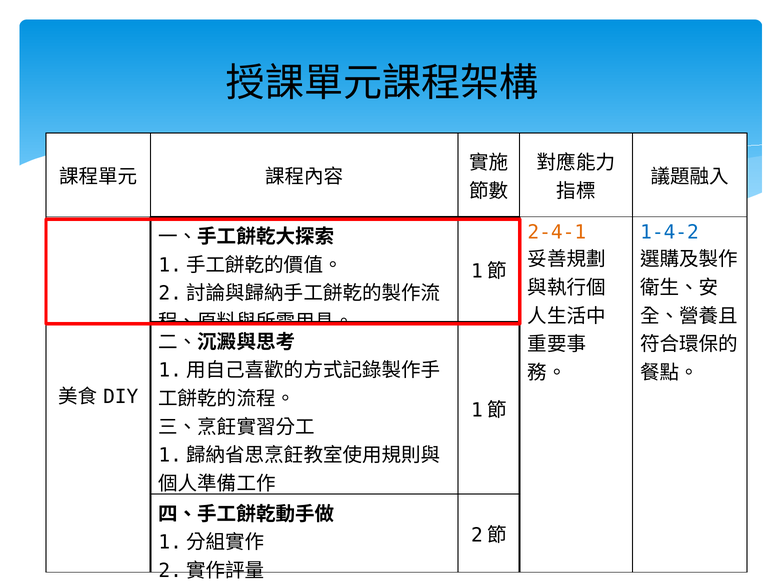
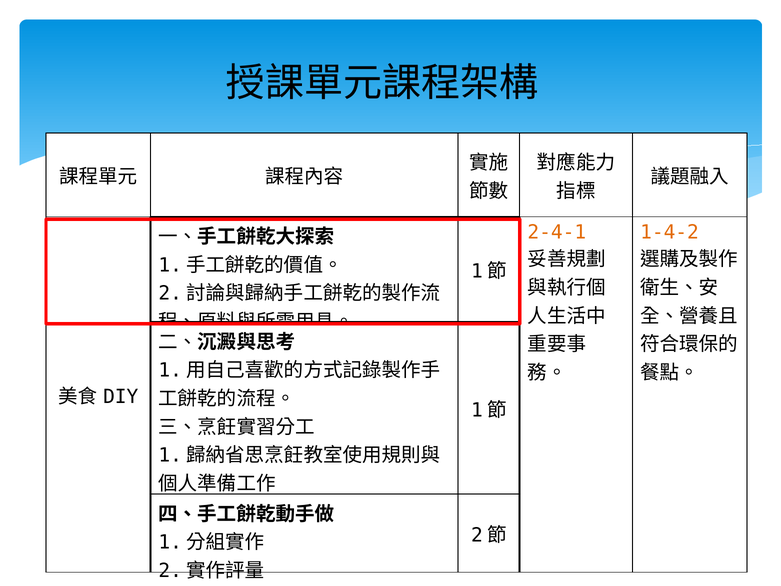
1-4-2 colour: blue -> orange (670, 232)
